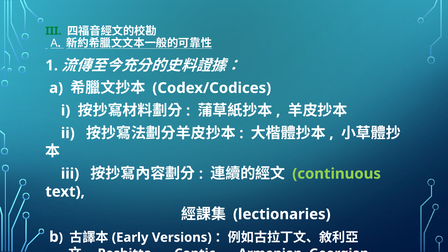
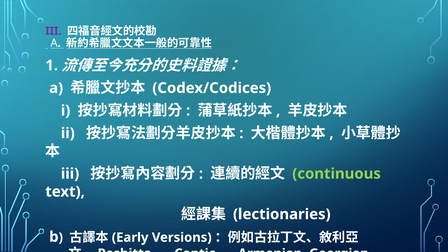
III colour: green -> purple (53, 31)
